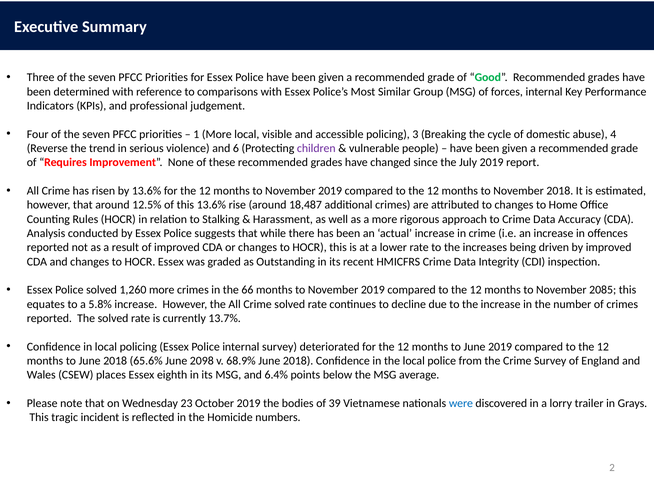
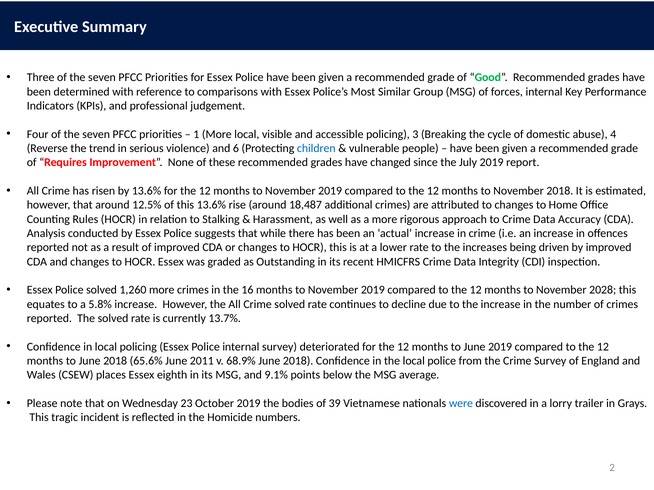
children colour: purple -> blue (316, 148)
66: 66 -> 16 (247, 290)
2085: 2085 -> 2028 (603, 290)
2098: 2098 -> 2011 (202, 361)
6.4%: 6.4% -> 9.1% (276, 375)
